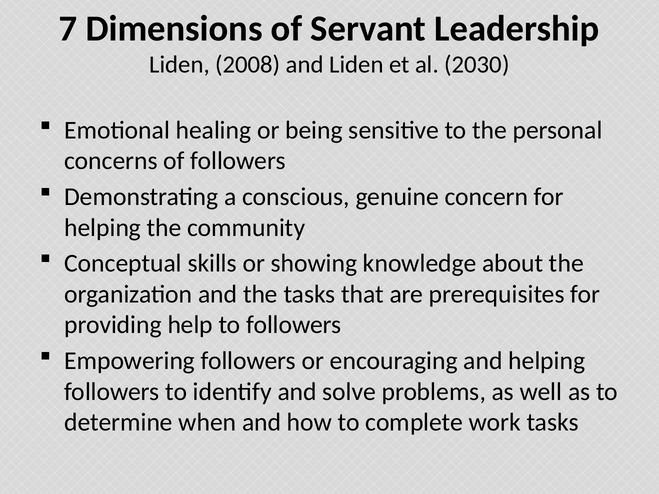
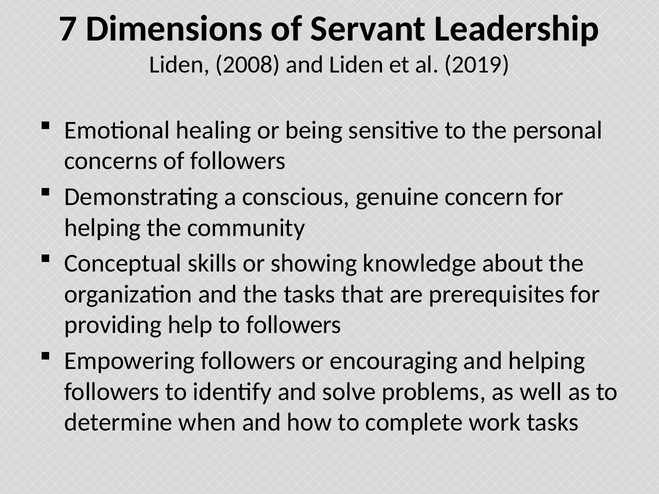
2030: 2030 -> 2019 (477, 65)
